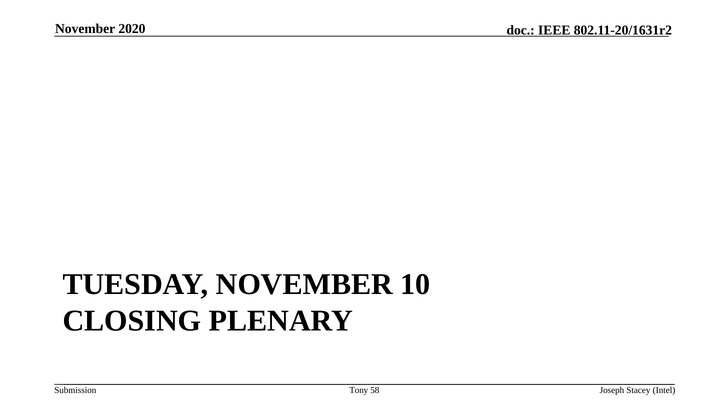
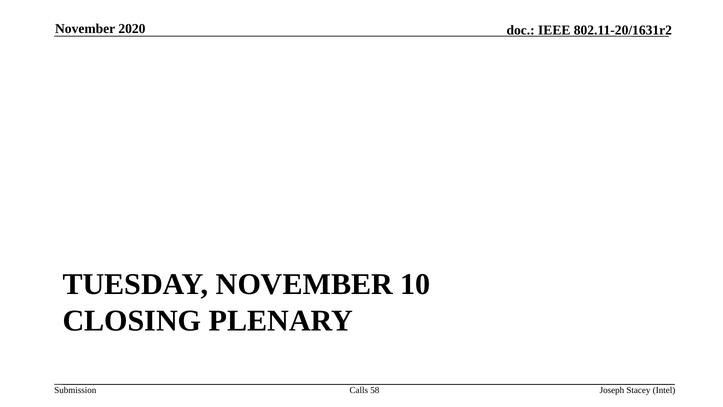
Tony: Tony -> Calls (359, 390)
